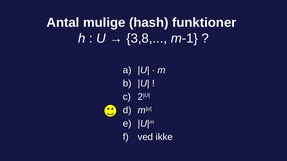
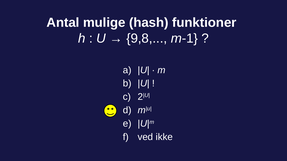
3,8: 3,8 -> 9,8 (147, 38)
